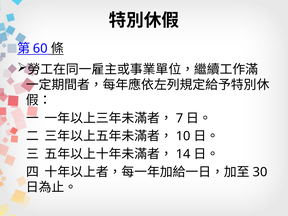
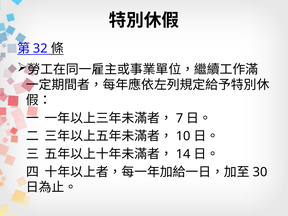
60: 60 -> 32 (40, 48)
